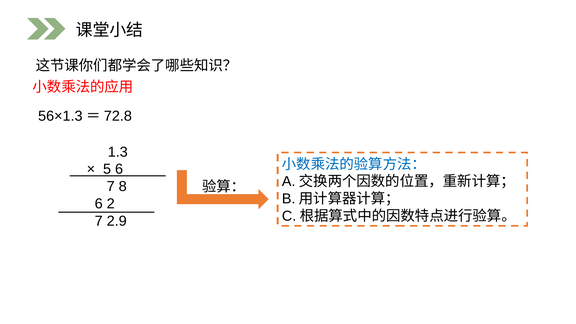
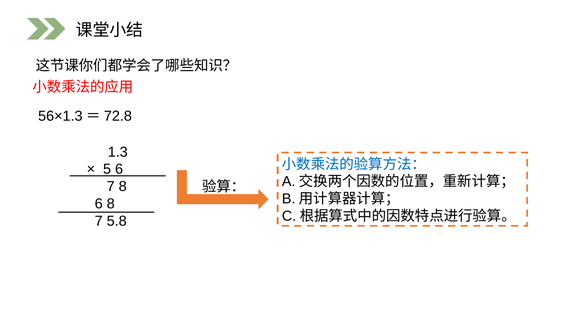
6 2: 2 -> 8 (111, 204)
2.9: 2.9 -> 5.8 (117, 221)
